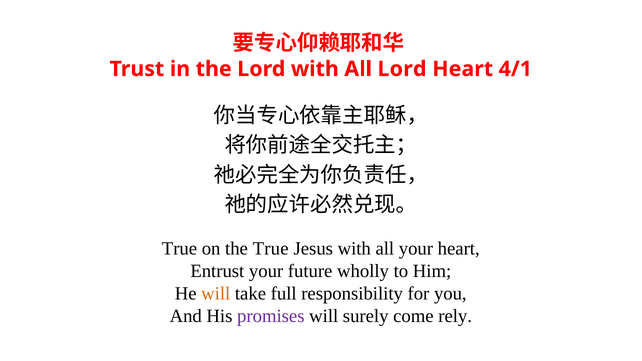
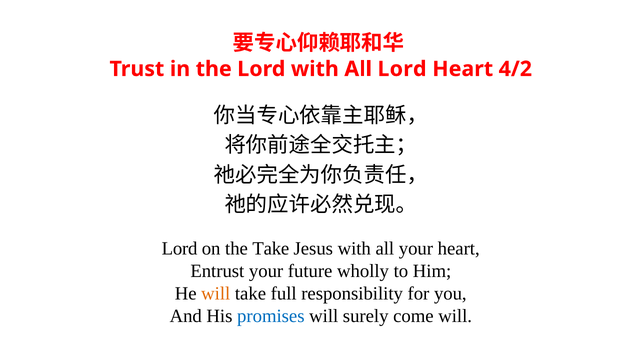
4/1: 4/1 -> 4/2 (515, 69)
True: True -> Lord (180, 249)
the True: True -> Take (271, 249)
promises colour: purple -> blue (271, 316)
come rely: rely -> will (455, 316)
